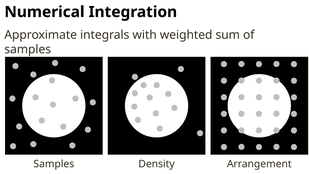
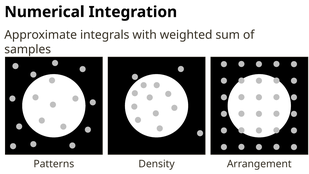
Samples: Samples -> Patterns (54, 164)
